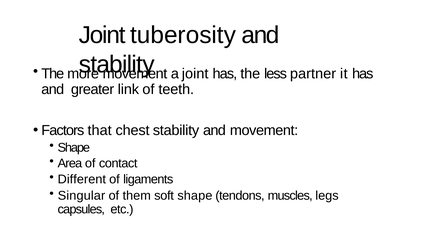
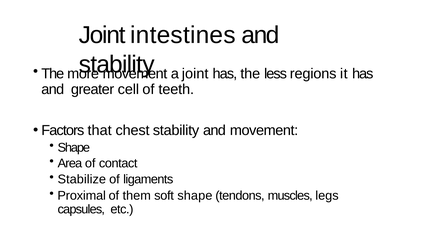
tuberosity: tuberosity -> intestines (183, 35)
partner: partner -> regions (313, 74)
link: link -> cell (128, 90)
Different: Different -> Stabilize (82, 180)
Singular: Singular -> Proximal (82, 196)
